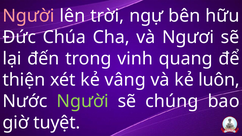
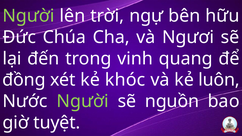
Người colour: pink -> light green (28, 16)
thiện: thiện -> đồng (24, 80)
vâng: vâng -> khóc (125, 80)
chúng: chúng -> nguồn (172, 101)
